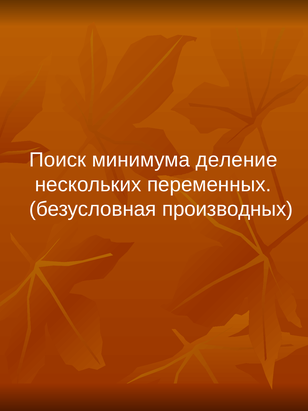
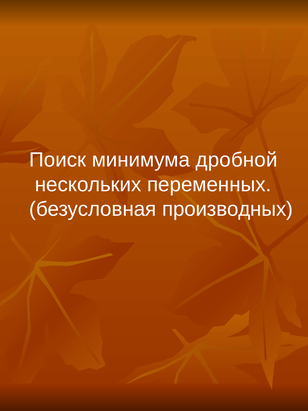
деление: деление -> дробной (237, 160)
